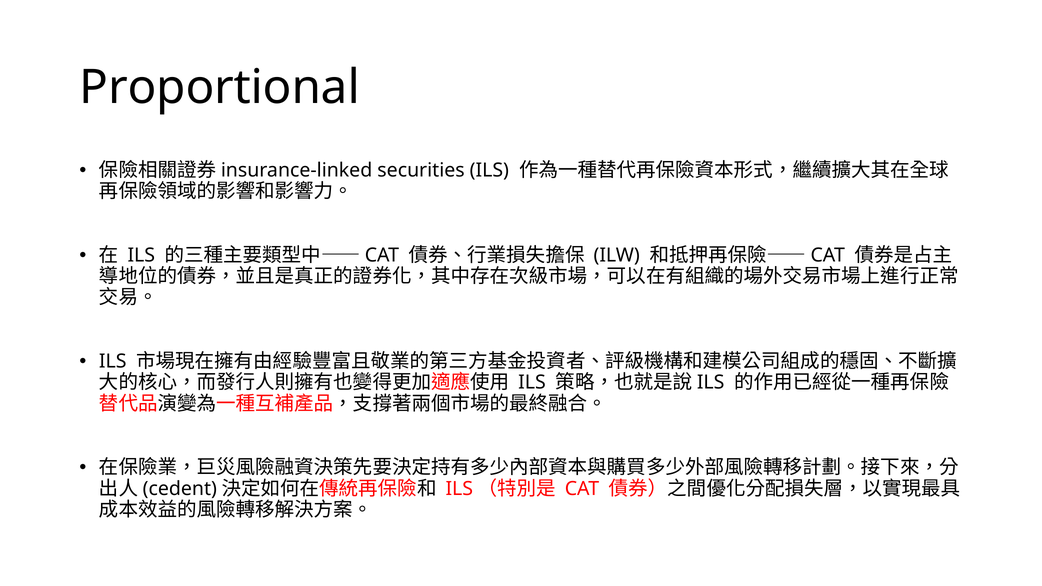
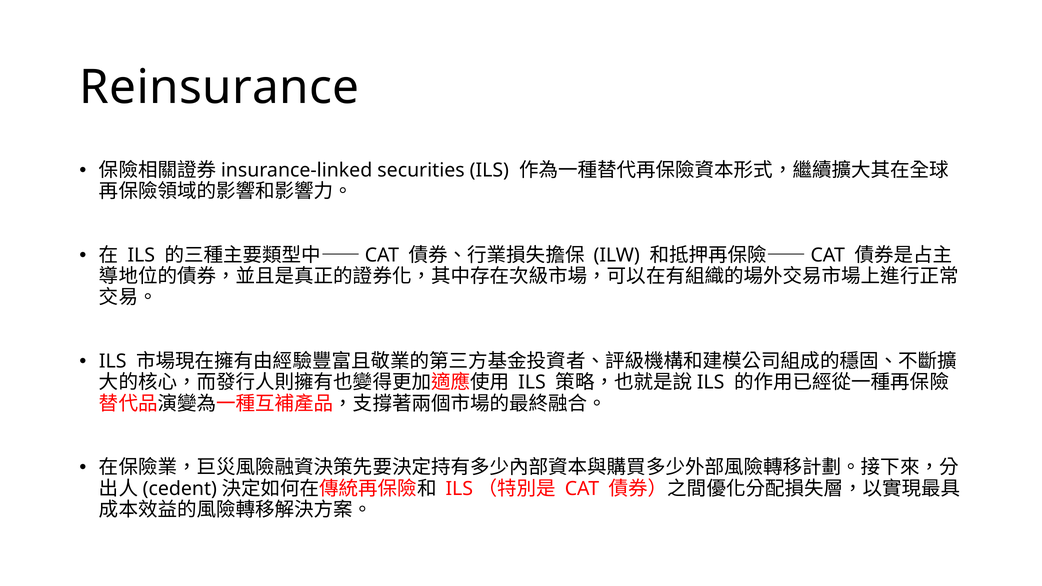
Proportional: Proportional -> Reinsurance (219, 88)
